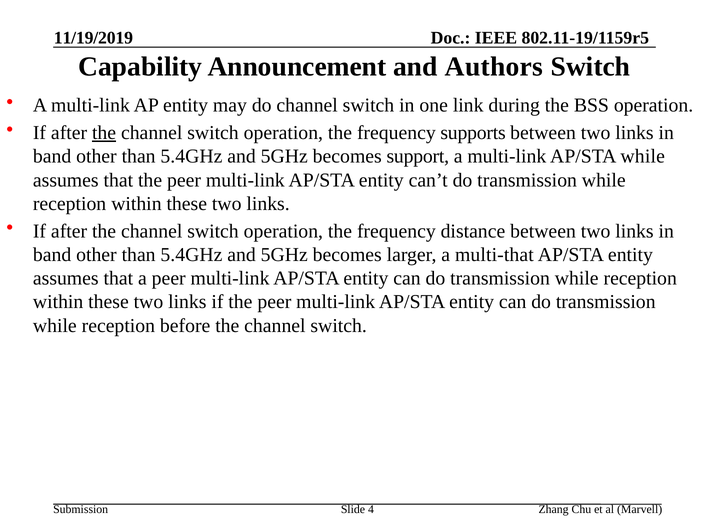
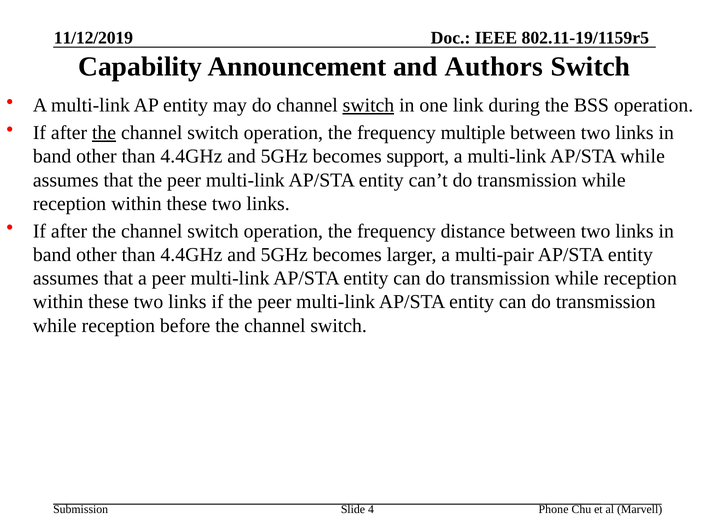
11/19/2019: 11/19/2019 -> 11/12/2019 (93, 38)
switch underline: none -> present (368, 105)
supports: supports -> multiple (473, 133)
5.4GHz: 5.4GHz -> 4.4GHz (191, 157)
5.4GHz: 5.4GHz -> 4.4GHz (191, 255)
multi-that: multi-that -> multi-pair (494, 255)
Zhang: Zhang -> Phone (553, 510)
